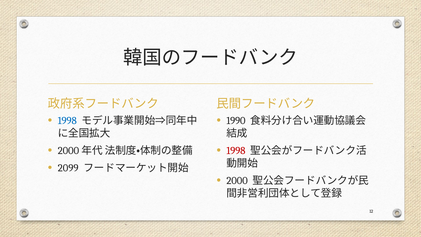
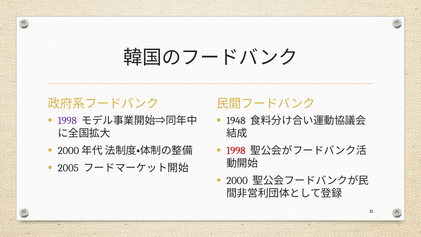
1998 colour: blue -> purple (67, 121)
1990: 1990 -> 1948 (236, 121)
2099: 2099 -> 2005 (68, 168)
